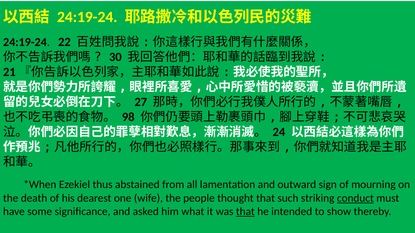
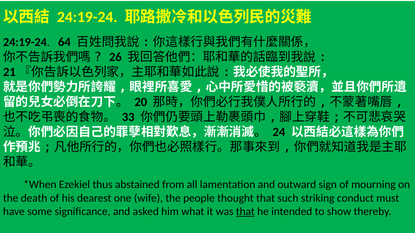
22: 22 -> 64 (64, 42)
30: 30 -> 26 (115, 57)
27: 27 -> 20 (141, 102)
98: 98 -> 33 (128, 117)
conduct underline: present -> none (355, 198)
